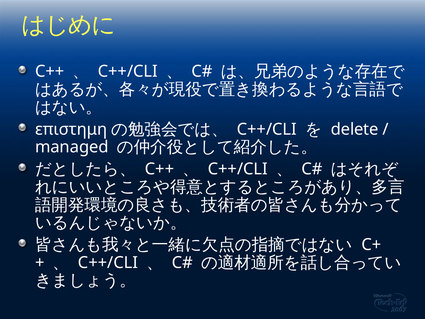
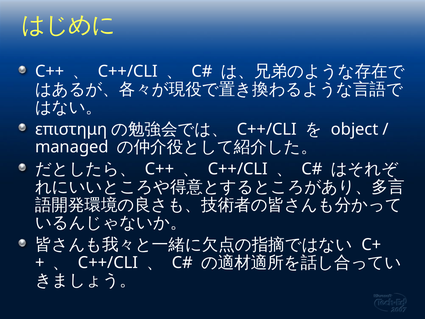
delete: delete -> object (355, 129)
